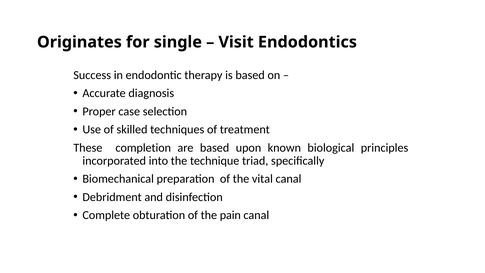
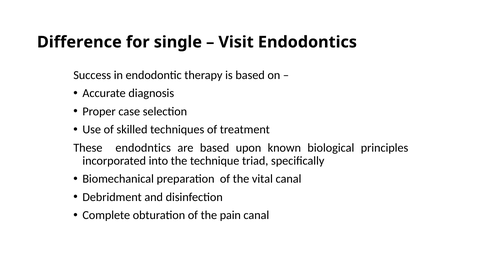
Originates: Originates -> Difference (79, 42)
completion: completion -> endodntics (143, 148)
